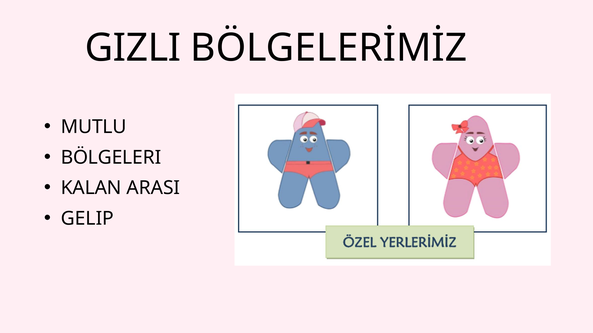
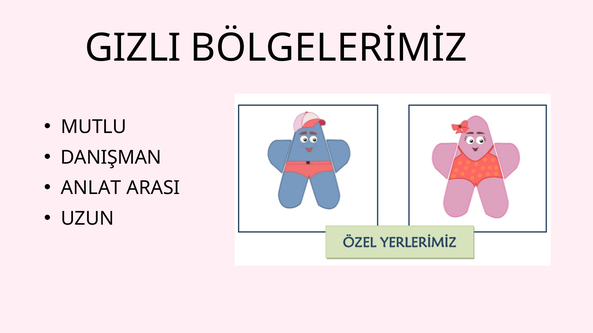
BÖLGELERI: BÖLGELERI -> DANIŞMAN (111, 158)
KALAN: KALAN -> ANLAT (91, 188)
GELIP: GELIP -> UZUN (87, 219)
